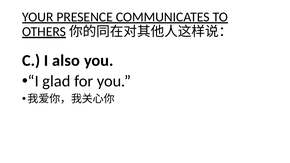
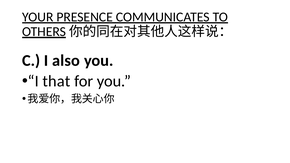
glad: glad -> that (56, 81)
